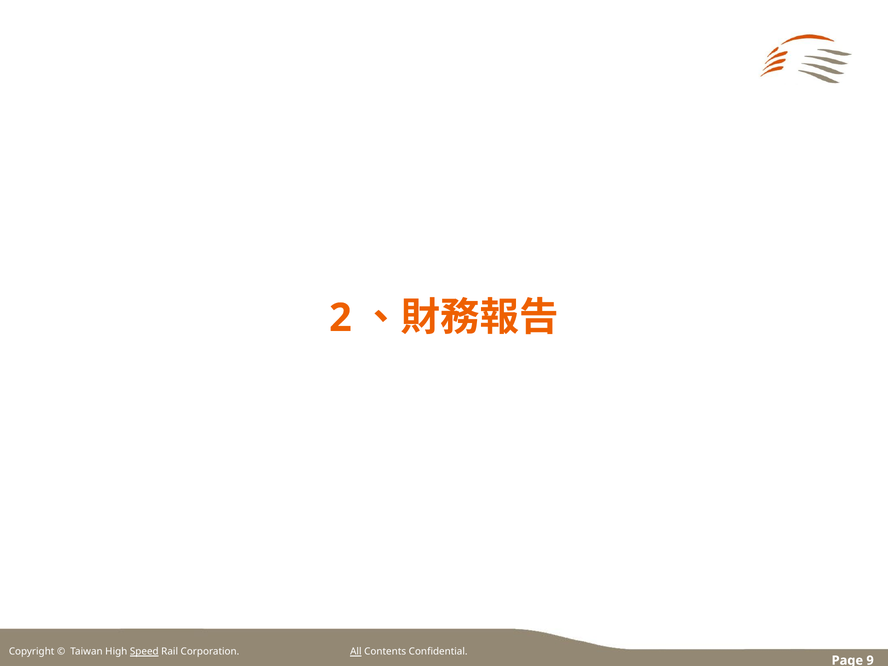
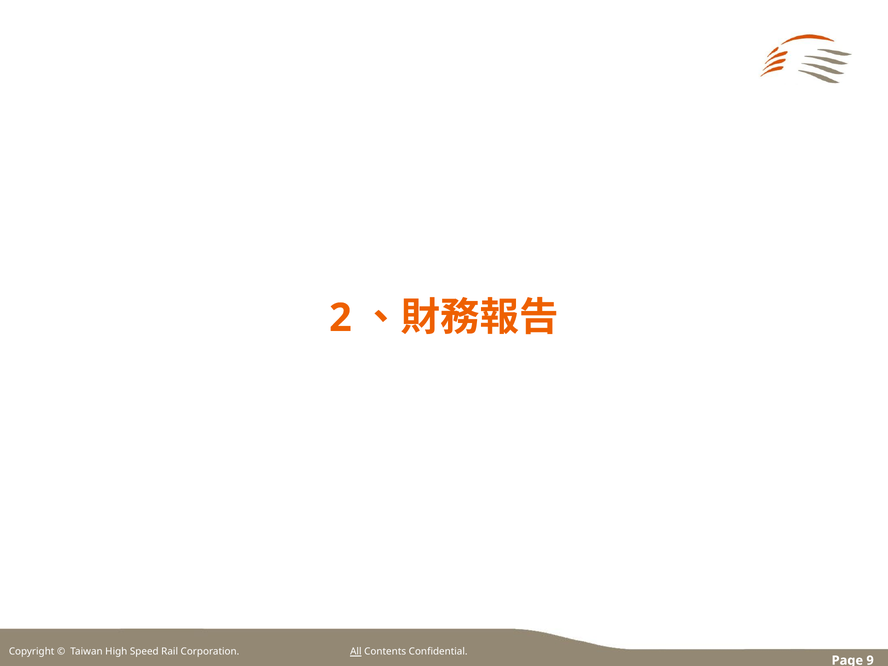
Speed underline: present -> none (144, 652)
